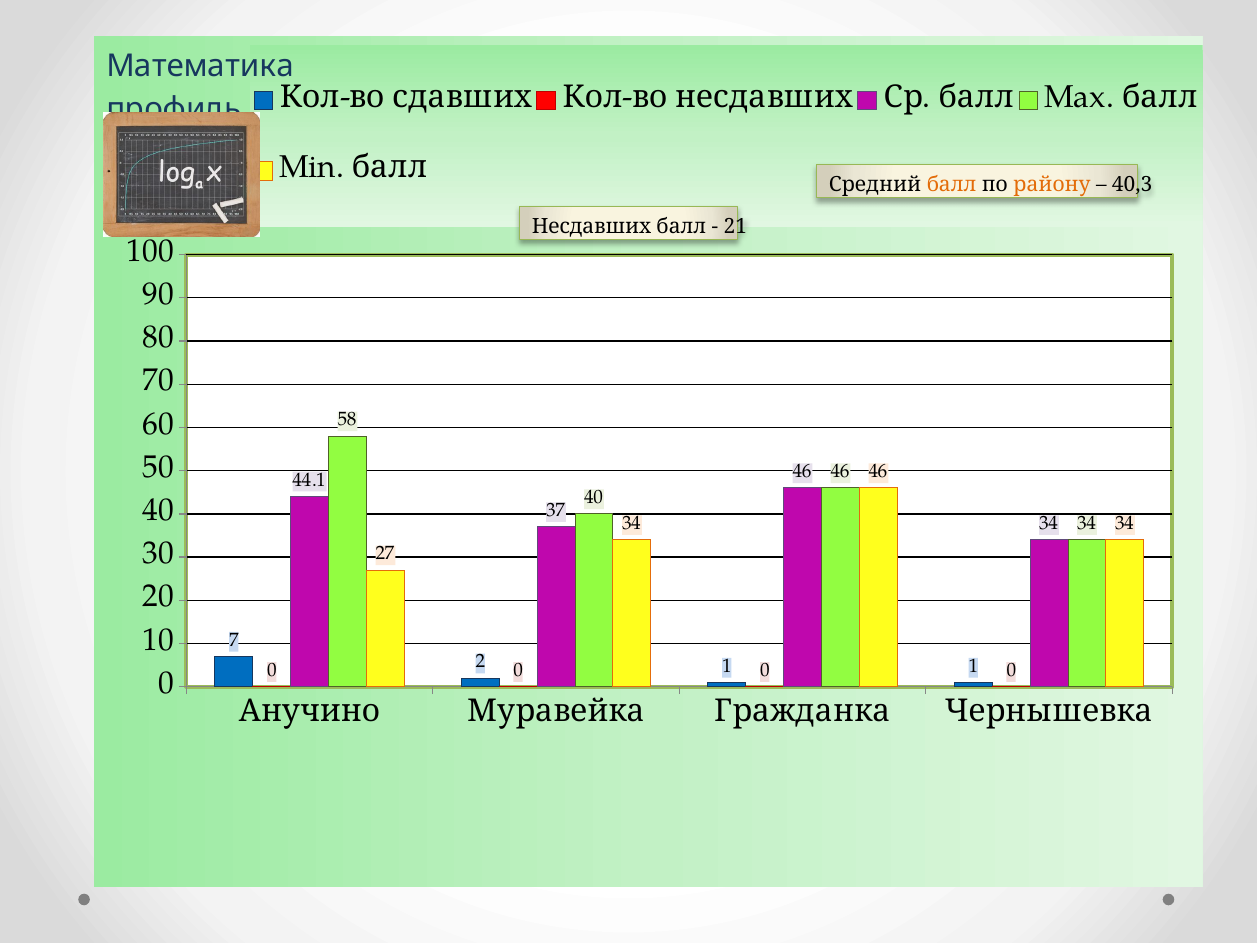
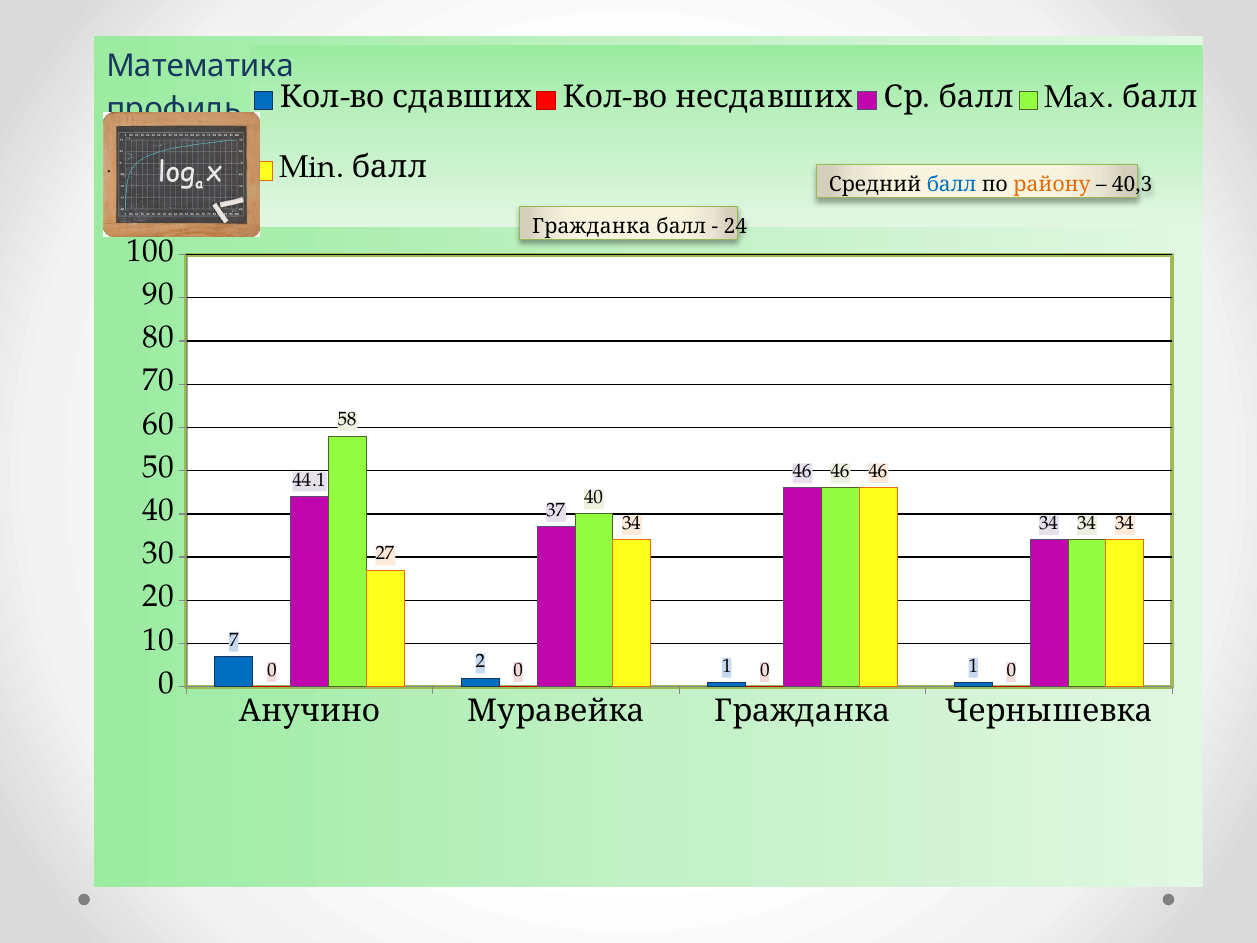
балл colour: orange -> blue (952, 185)
Несдавших: Несдавших -> Гражданка (591, 227)
21: 21 -> 24 (735, 227)
